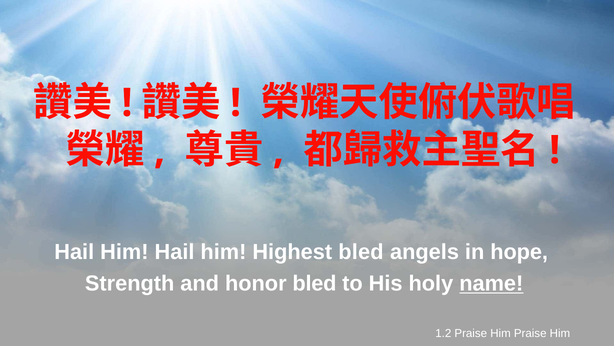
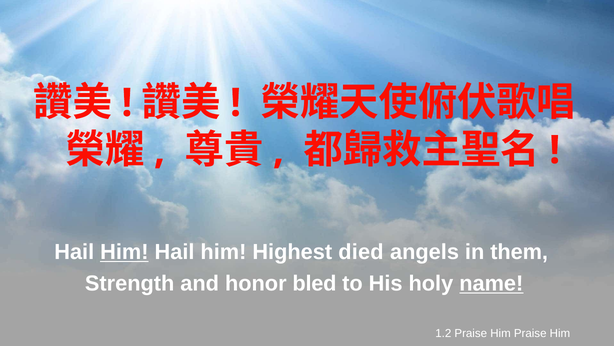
Him underline: none -> present (124, 252)
Highest bled: bled -> died (361, 252)
hope: hope -> them (519, 252)
